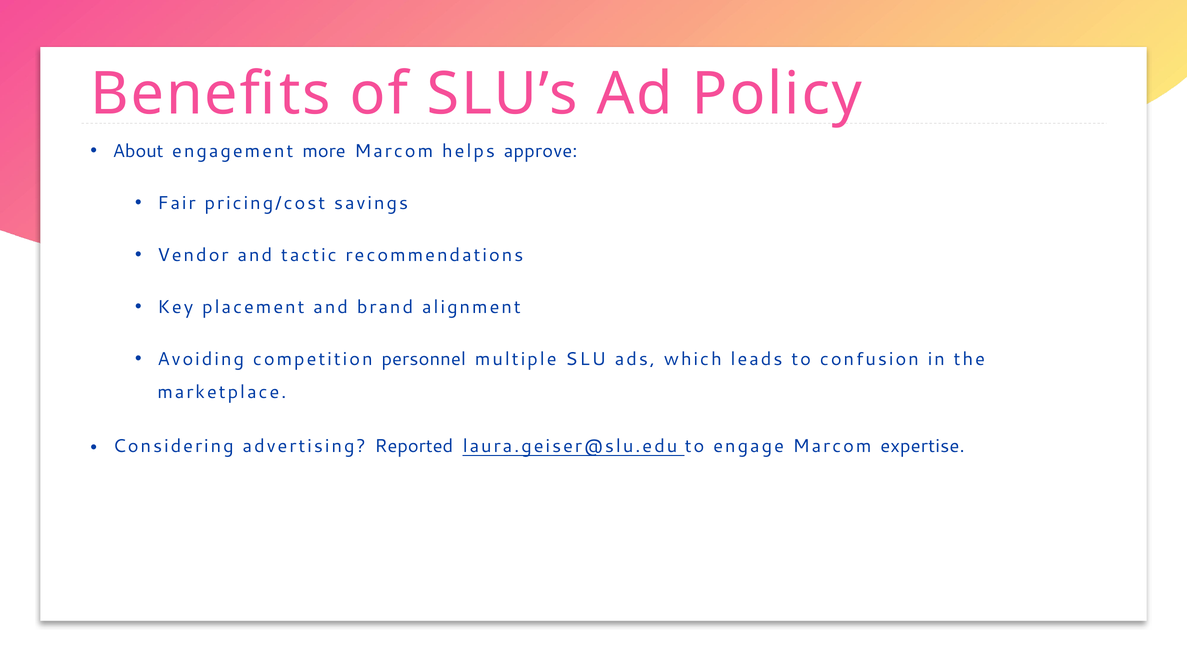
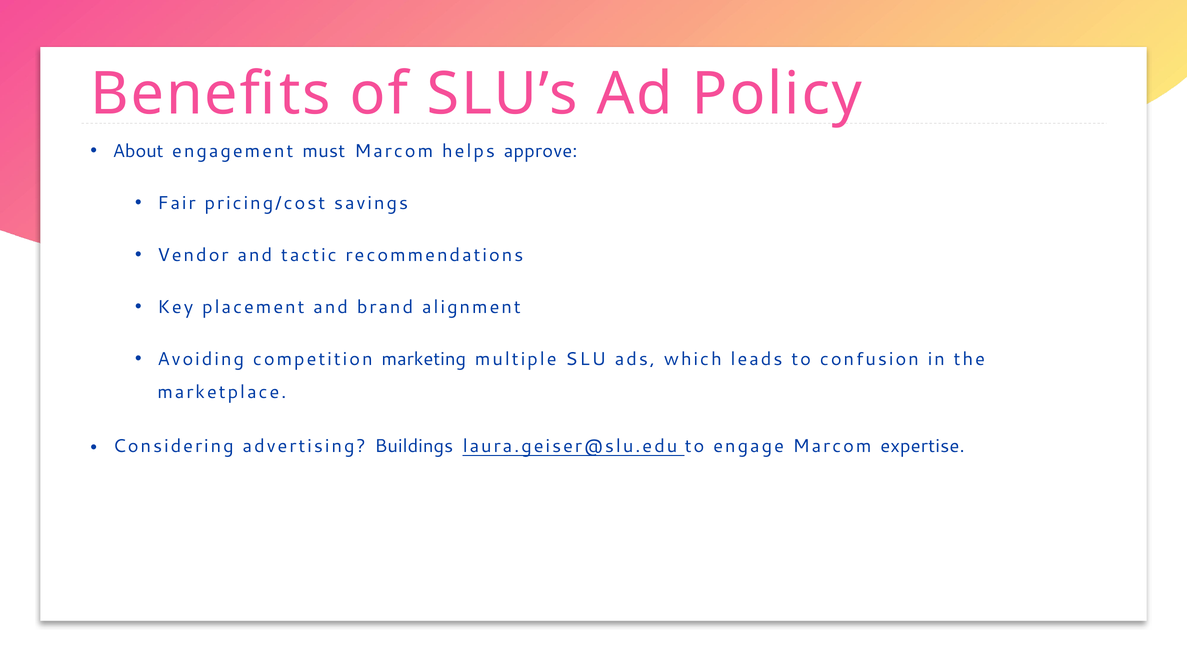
more: more -> must (324, 151)
personnel: personnel -> marketing (424, 359)
Reported: Reported -> Buildings (414, 446)
